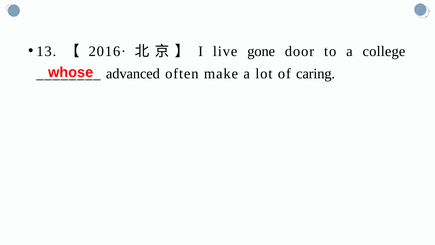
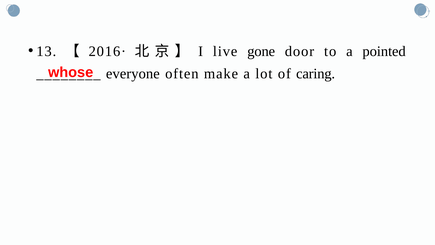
college: college -> pointed (384, 51)
advanced: advanced -> everyone (133, 74)
